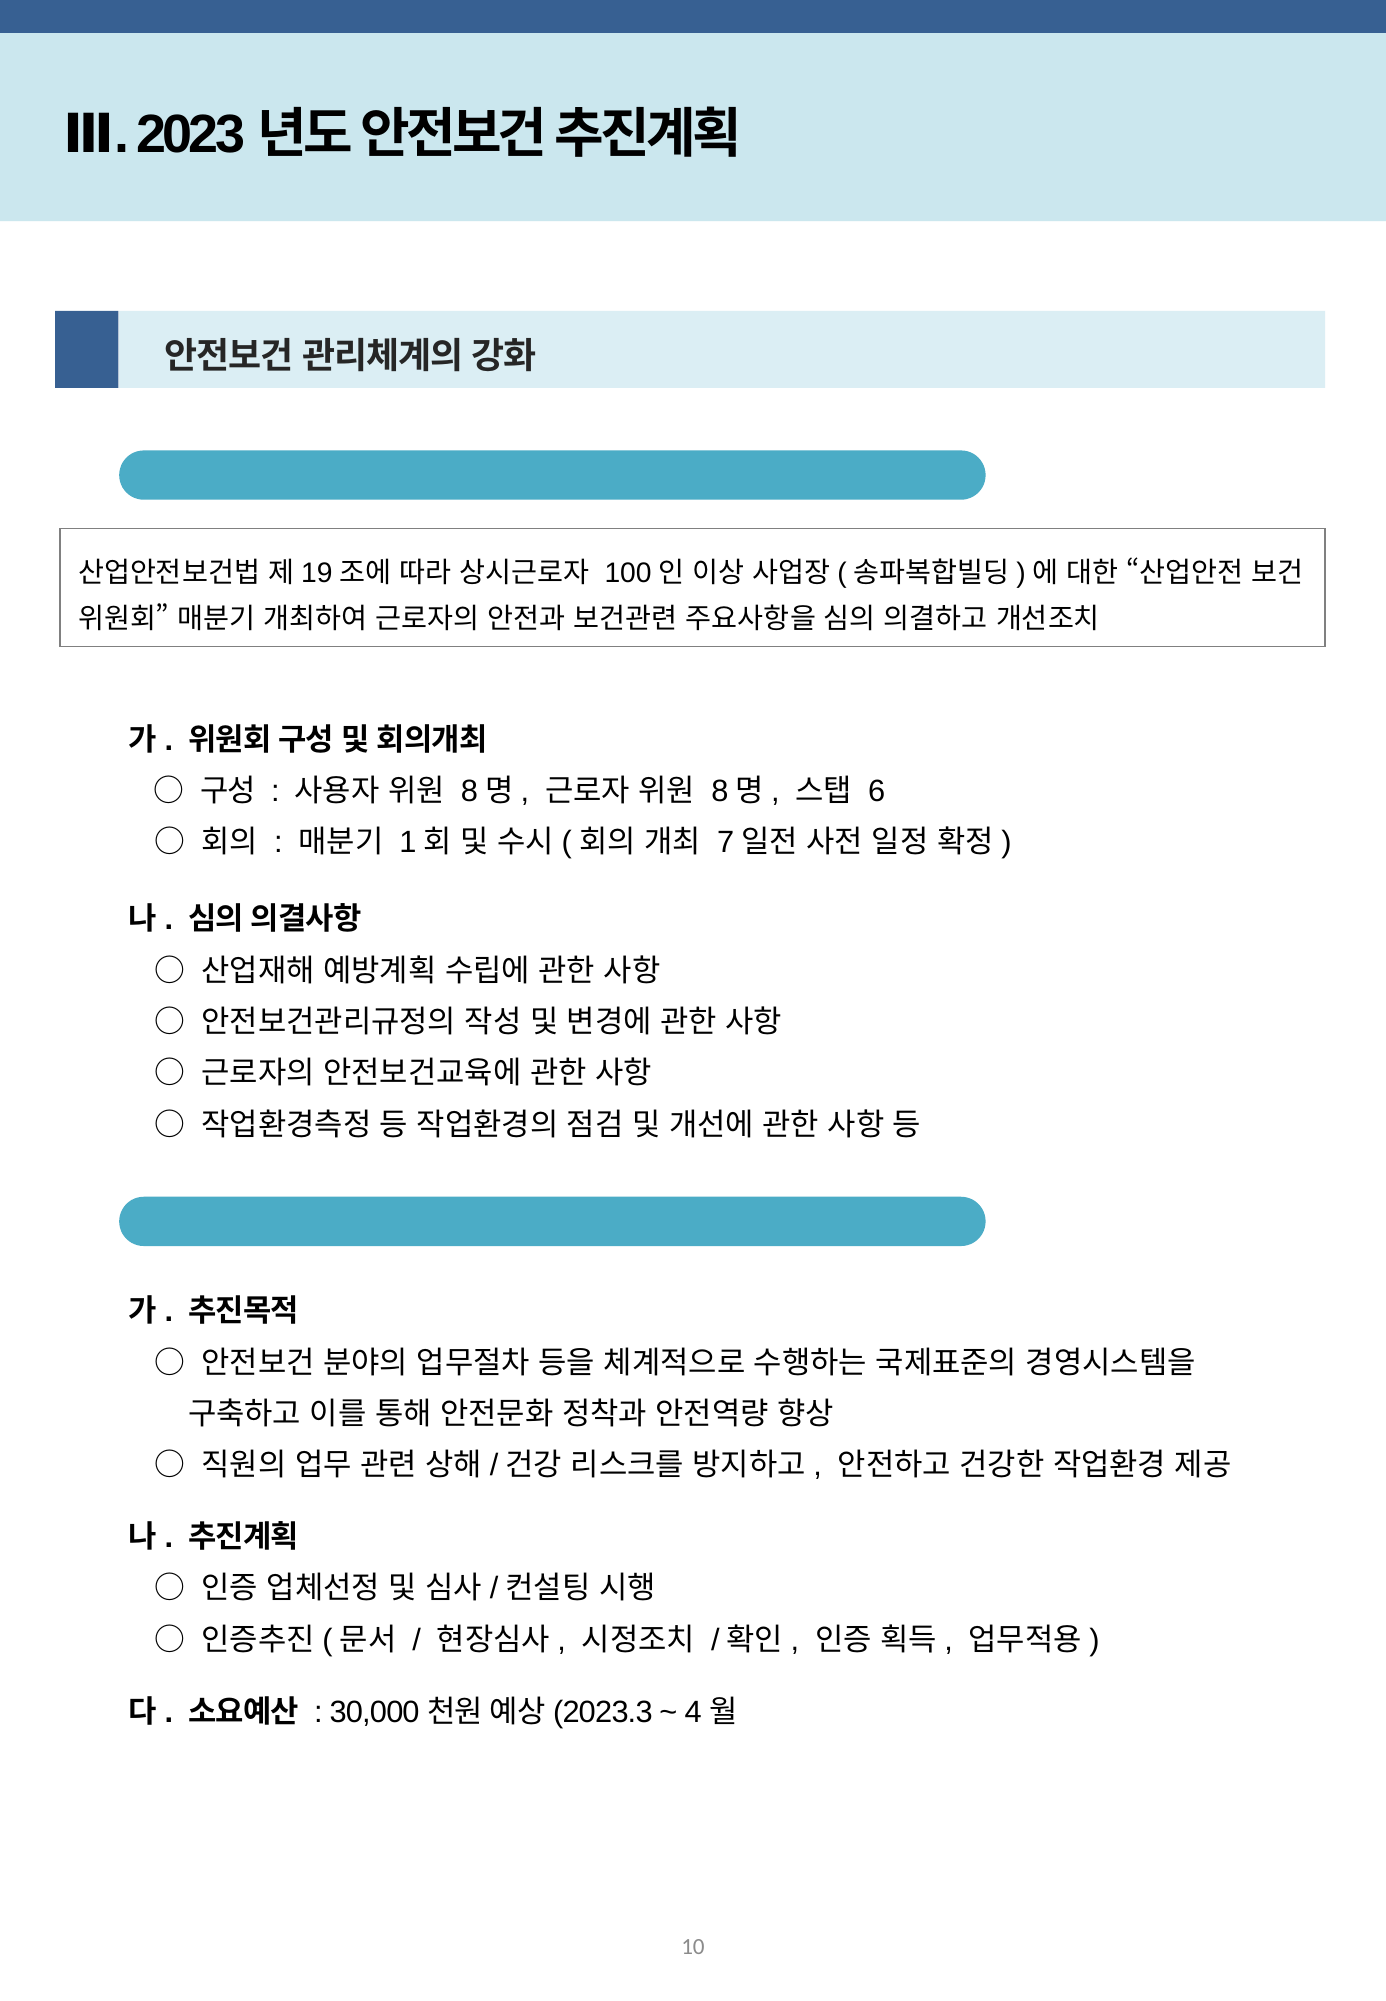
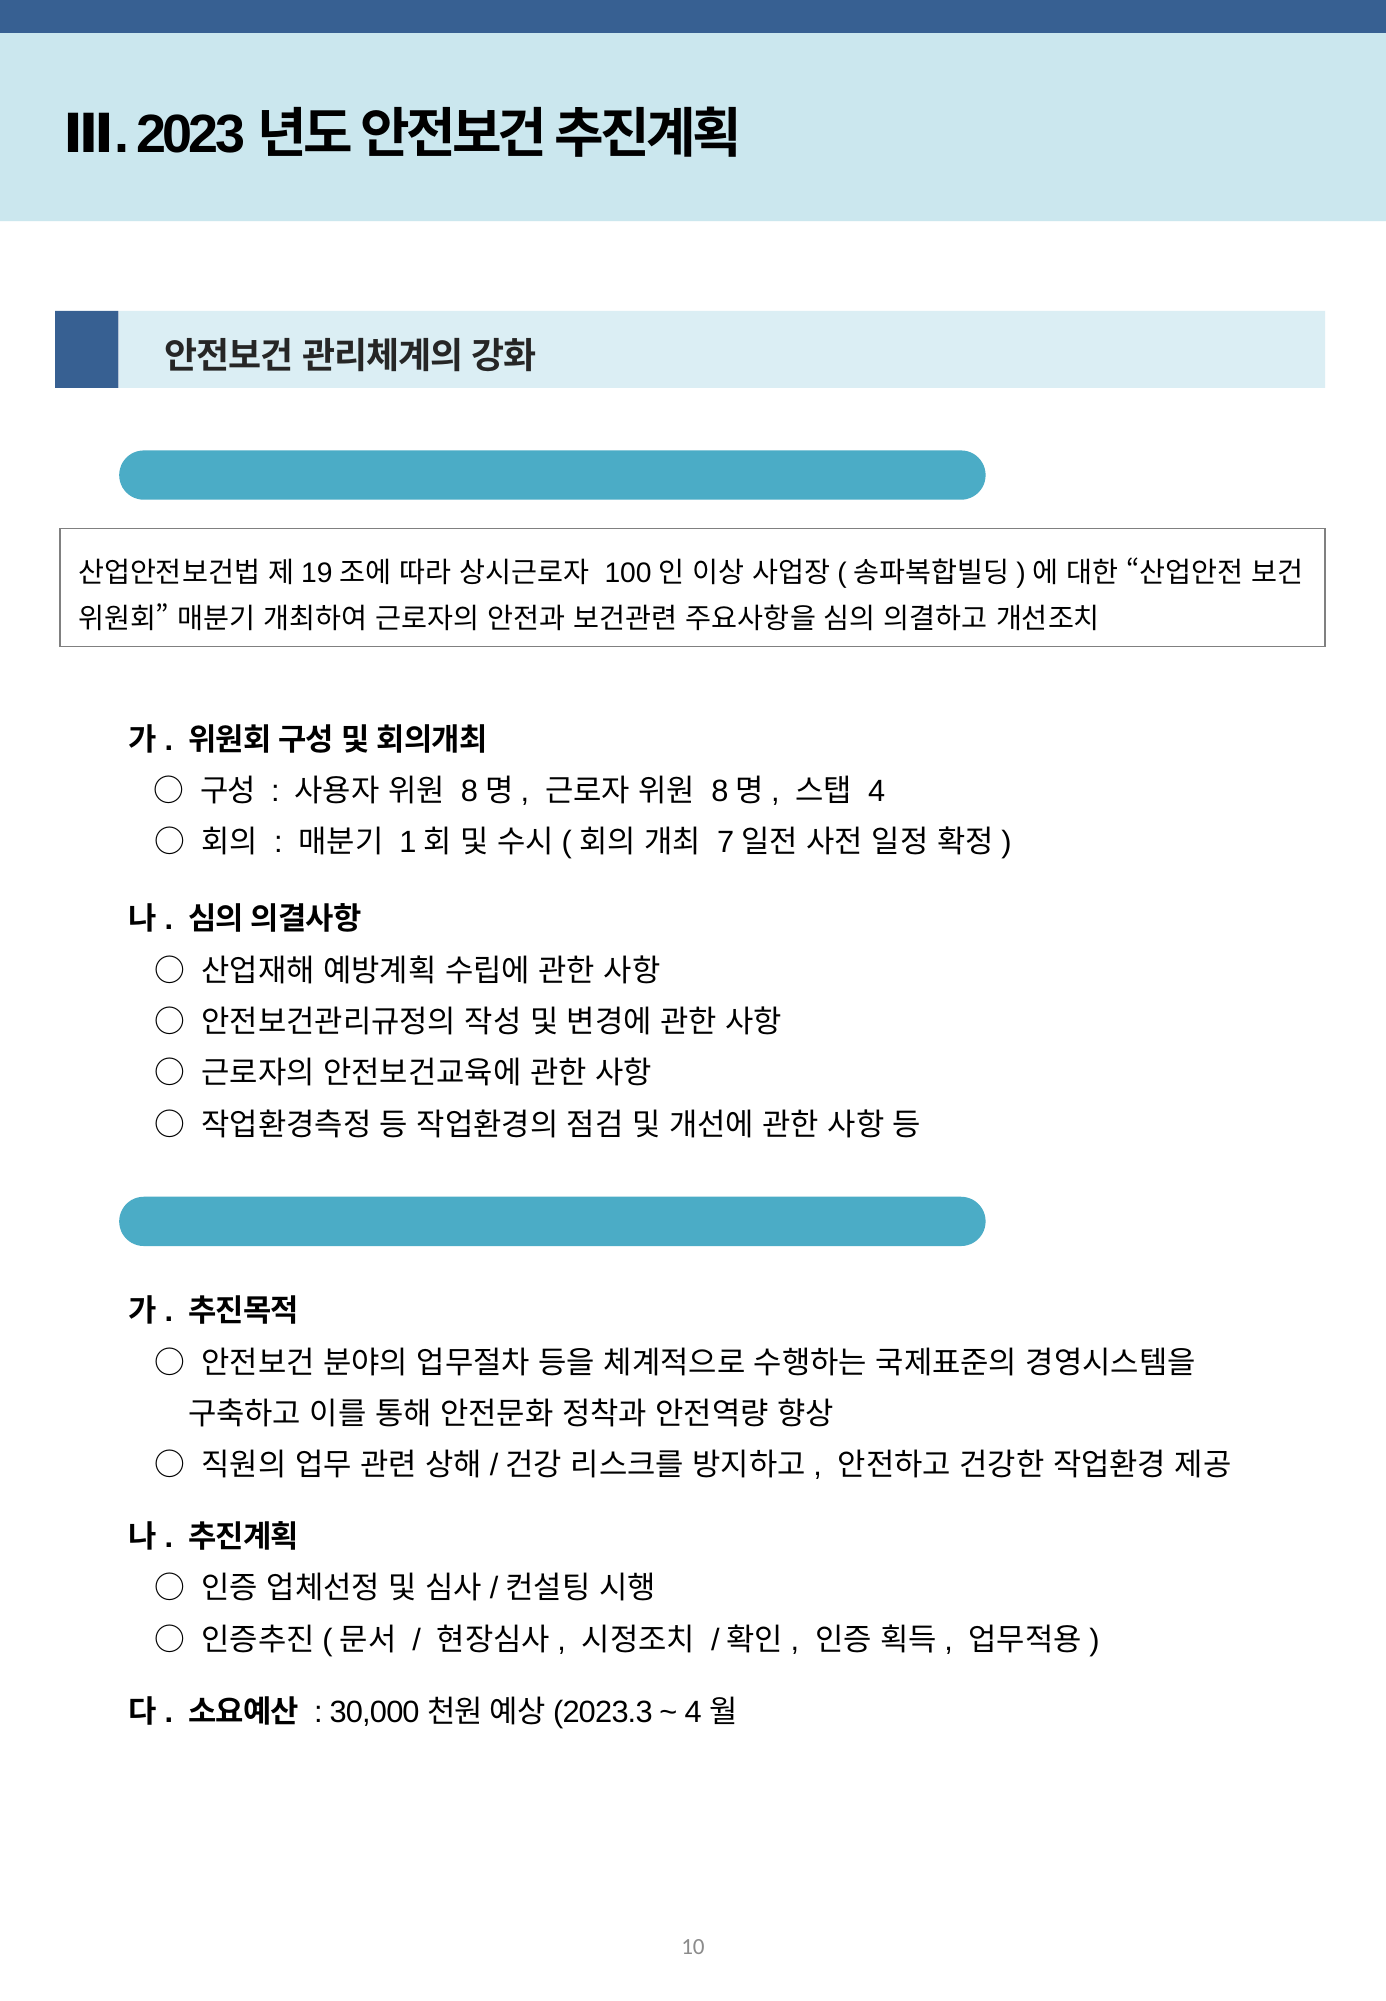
6: 6 -> 4 (877, 792)
